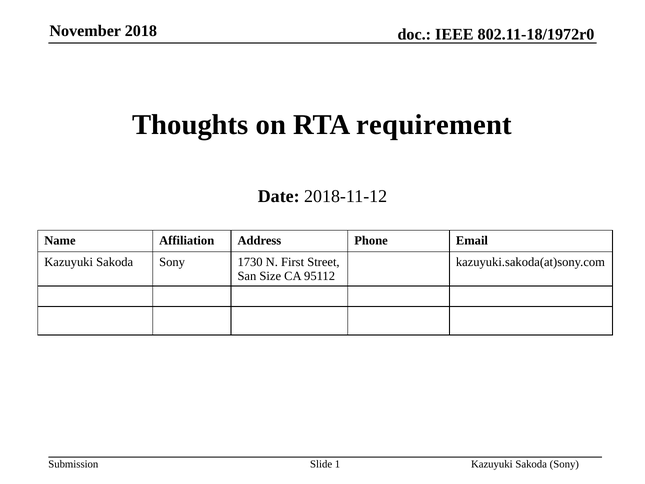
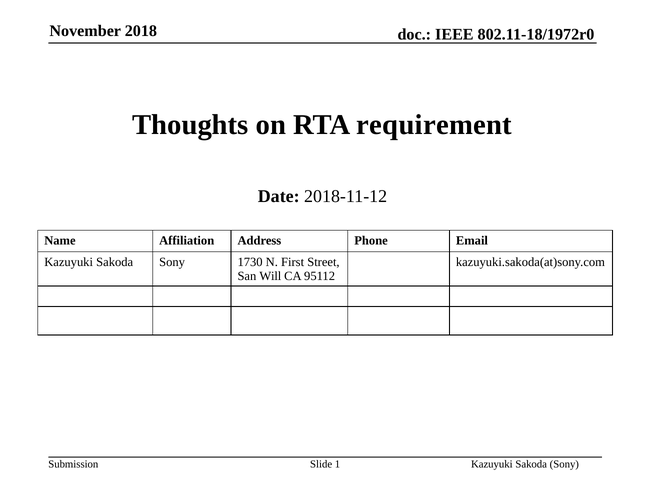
Size: Size -> Will (270, 276)
